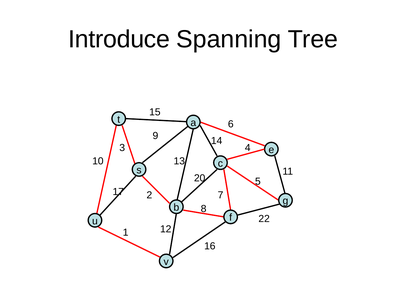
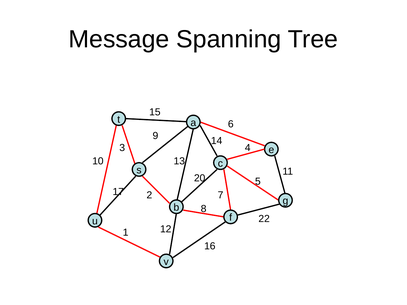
Introduce: Introduce -> Message (119, 39)
